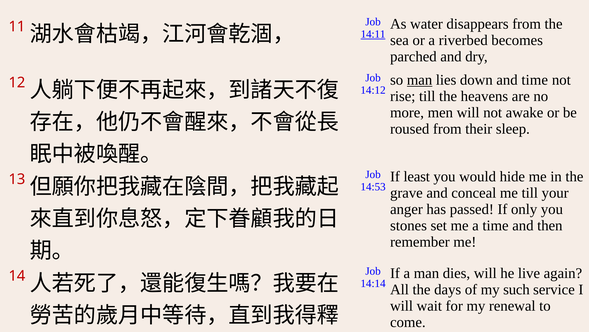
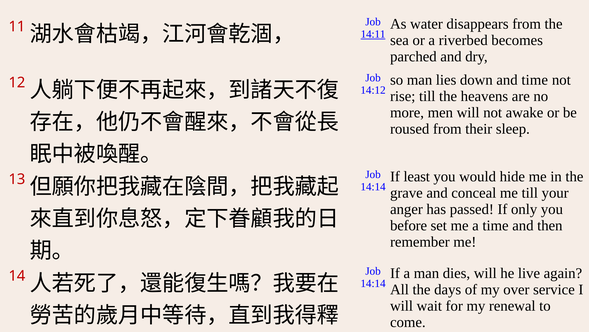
man underline: present -> none (420, 80)
14:53: 14:53 -> 14:14 (373, 186)
stones: stones -> before (409, 225)
such: such -> over (516, 289)
